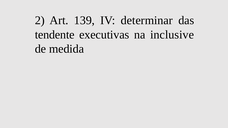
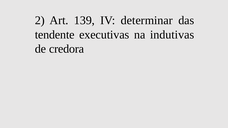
inclusive: inclusive -> indutivas (172, 35)
medida: medida -> credora (67, 49)
